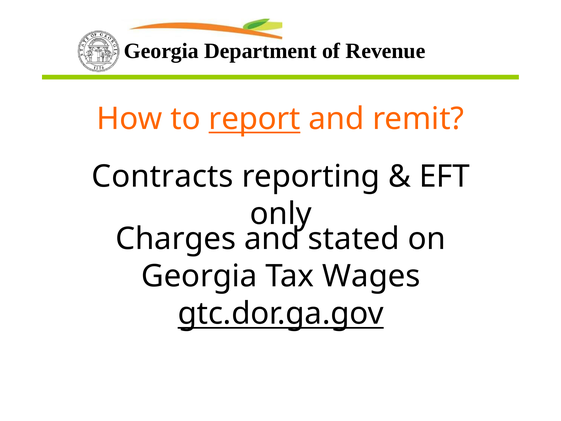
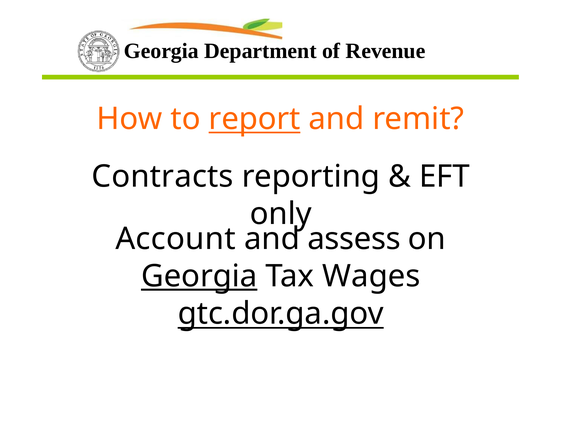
Charges: Charges -> Account (176, 239)
stated: stated -> assess (354, 239)
Georgia underline: none -> present (199, 276)
